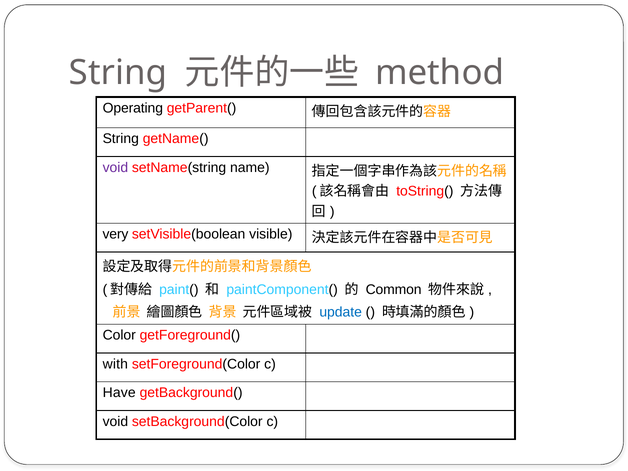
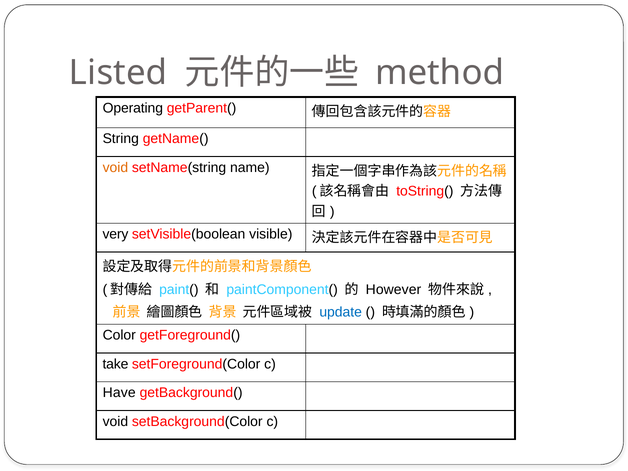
String: String -> Listed (118, 73)
void colour: purple -> orange (115, 168)
Common: Common -> However (393, 289)
with: with -> take (115, 364)
